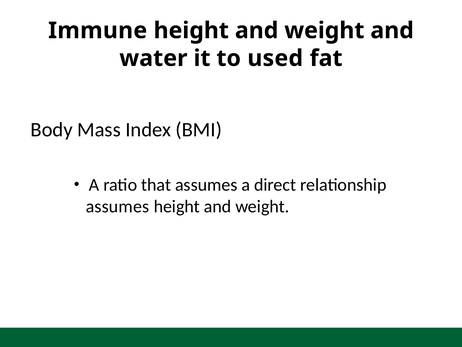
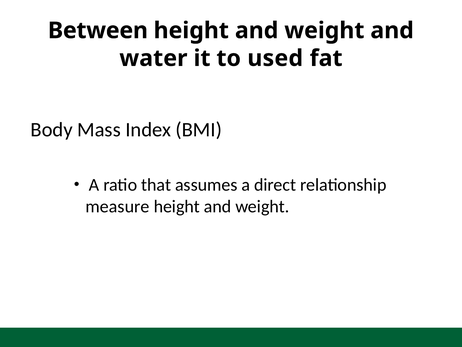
Immune: Immune -> Between (98, 31)
assumes: assumes -> measure (118, 206)
